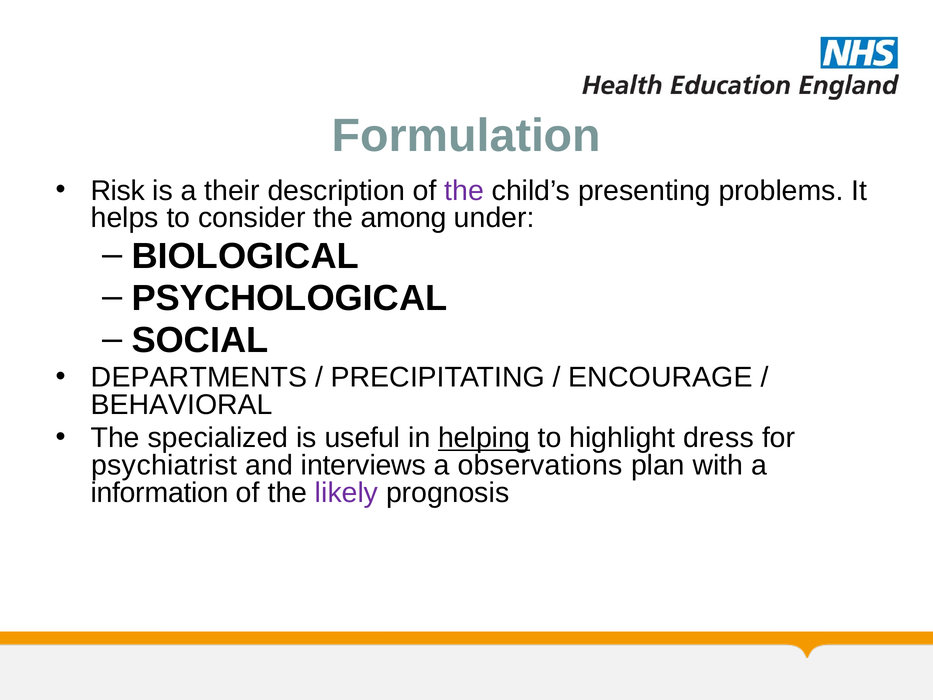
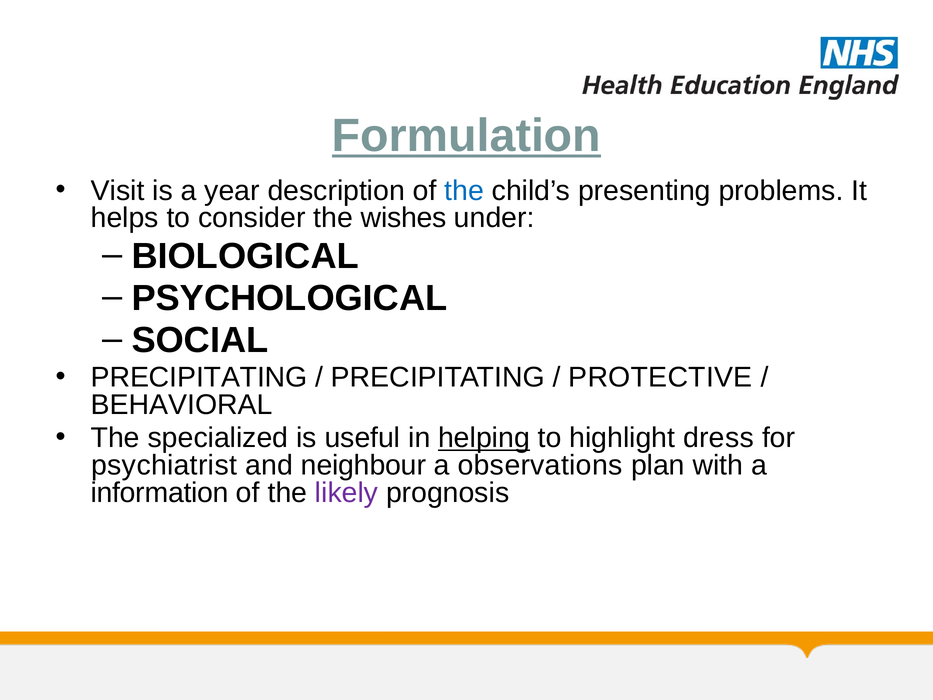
Formulation underline: none -> present (466, 136)
Risk: Risk -> Visit (118, 191)
their: their -> year (232, 191)
the colour: purple -> blue (464, 191)
among: among -> wishes (404, 218)
DEPARTMENTS: DEPARTMENTS -> PRECIPITATING (199, 377)
ENCOURAGE: ENCOURAGE -> PROTECTIVE (660, 377)
interviews: interviews -> neighbour (363, 465)
